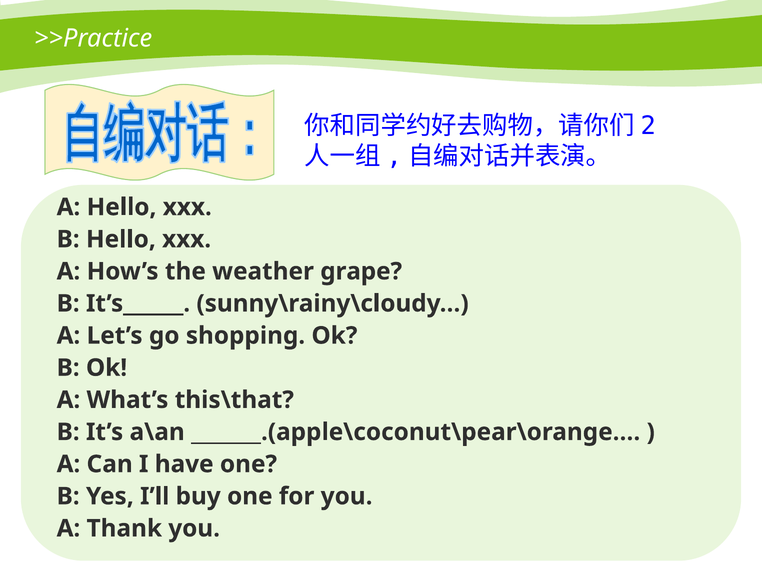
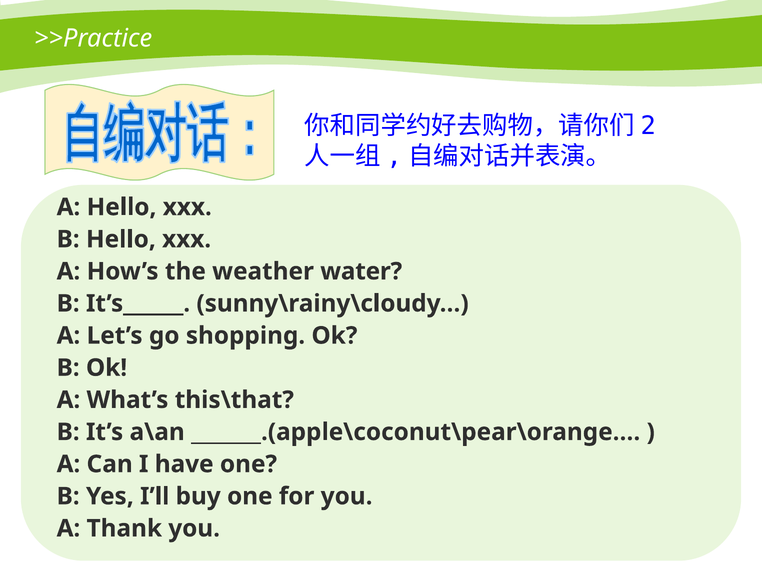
grape: grape -> water (361, 271)
